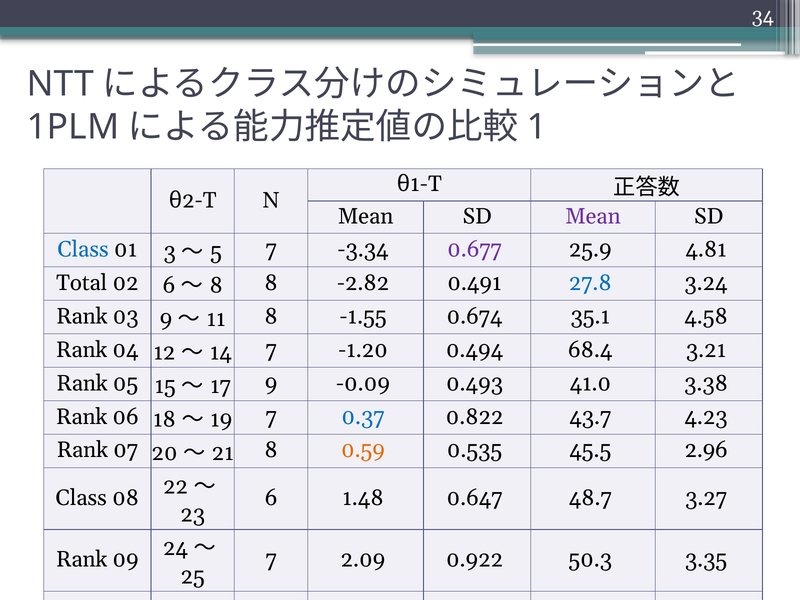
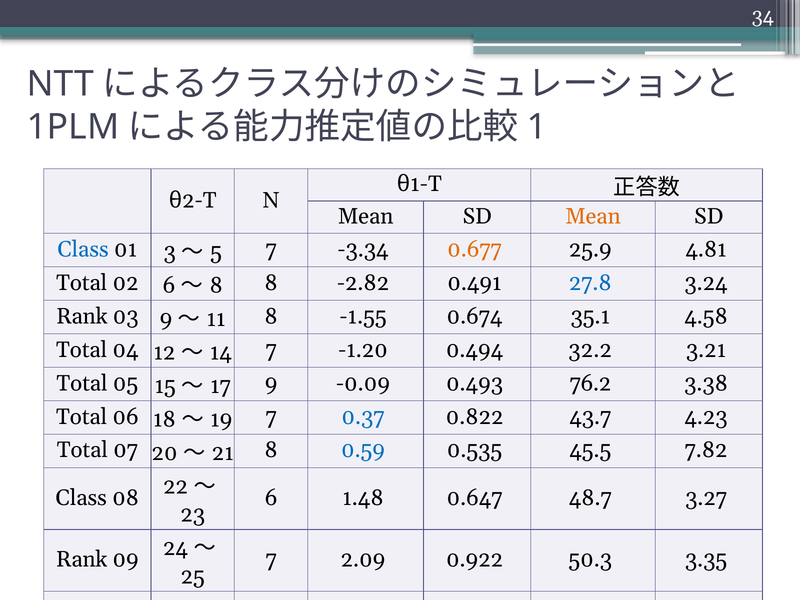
Mean colour: purple -> orange (593, 216)
0.677 colour: purple -> orange (474, 249)
Rank: Rank -> Total (82, 350)
68.4: 68.4 -> 32.2 (590, 350)
Rank: Rank -> Total (82, 383)
41.0: 41.0 -> 76.2 (590, 383)
Rank: Rank -> Total (82, 417)
Rank: Rank -> Total (82, 450)
0.59 colour: orange -> blue (363, 450)
2.96: 2.96 -> 7.82 (706, 450)
